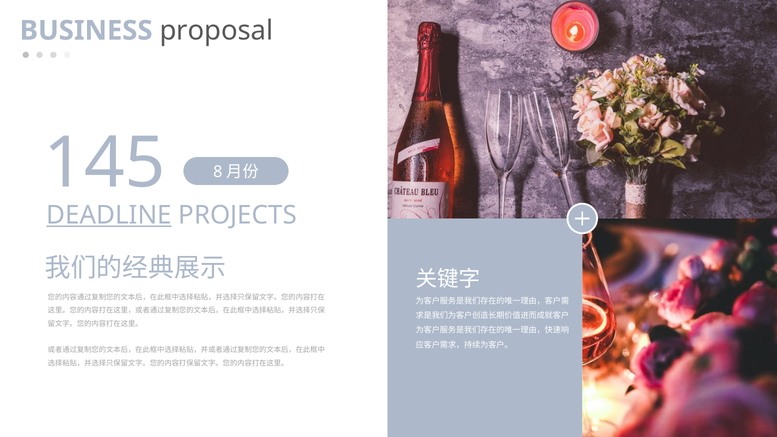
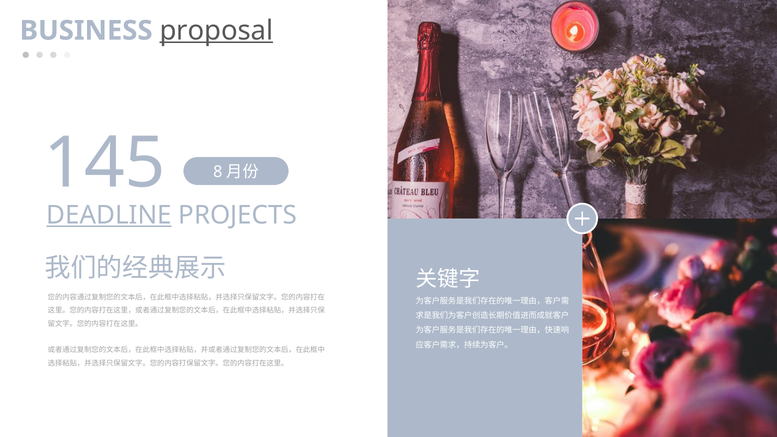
proposal underline: none -> present (216, 31)
